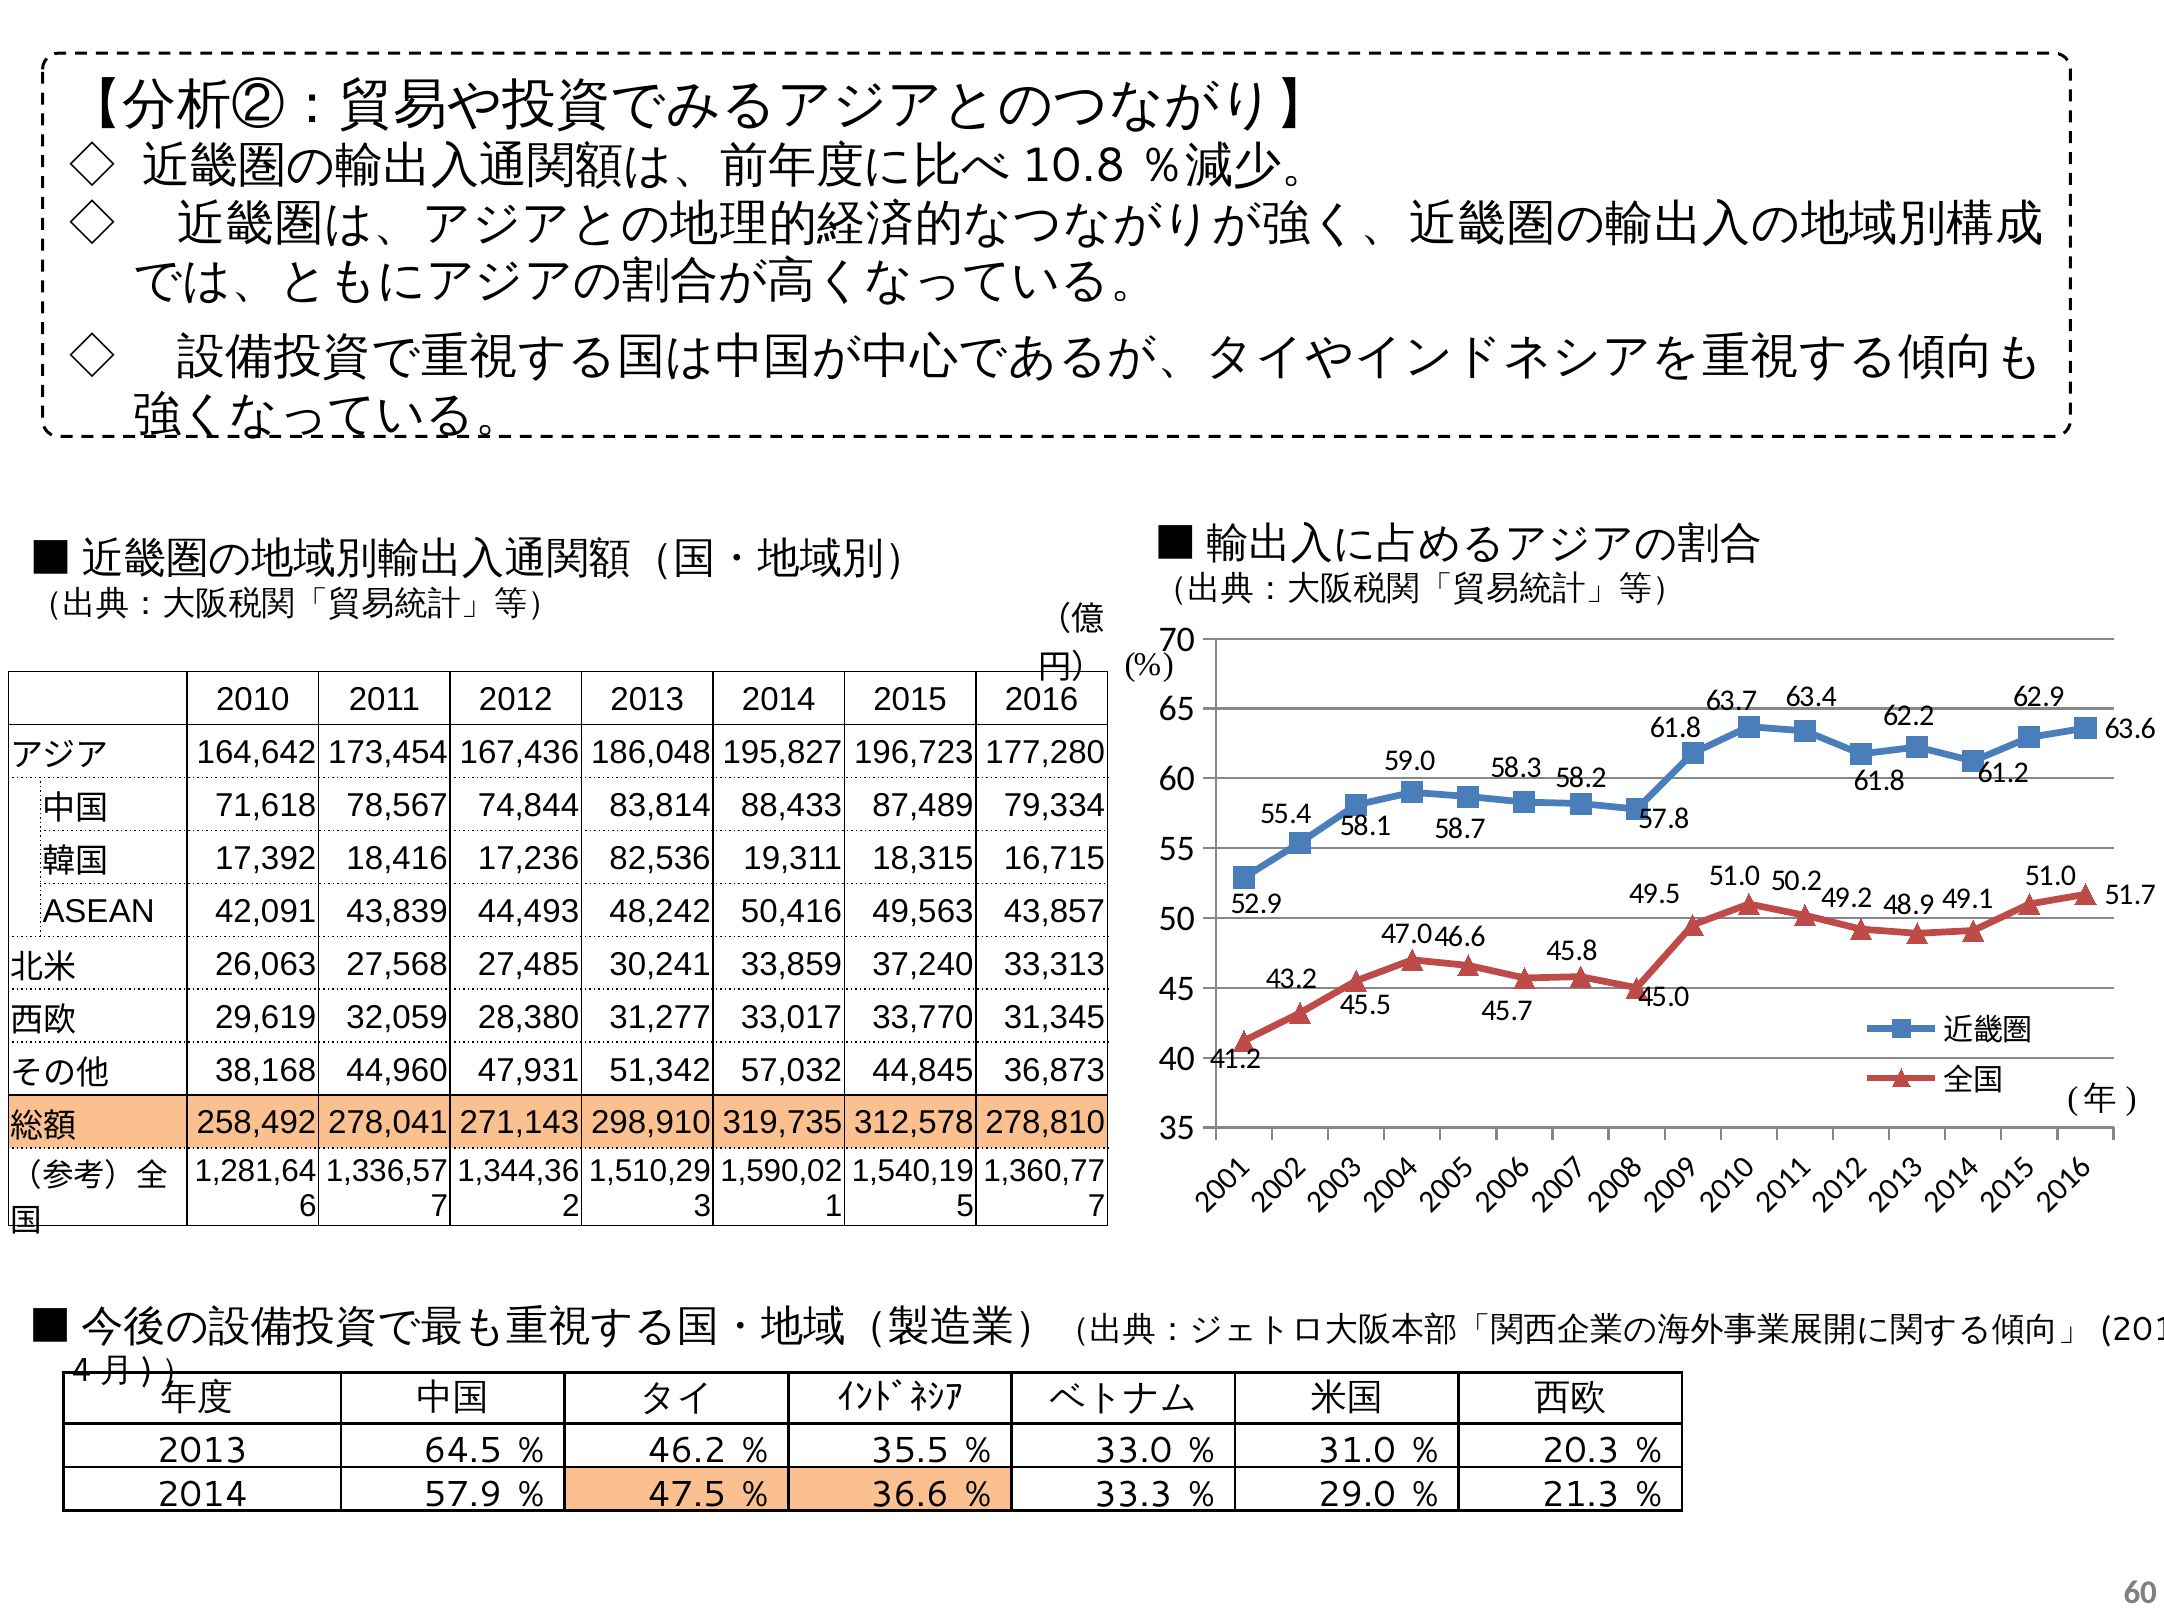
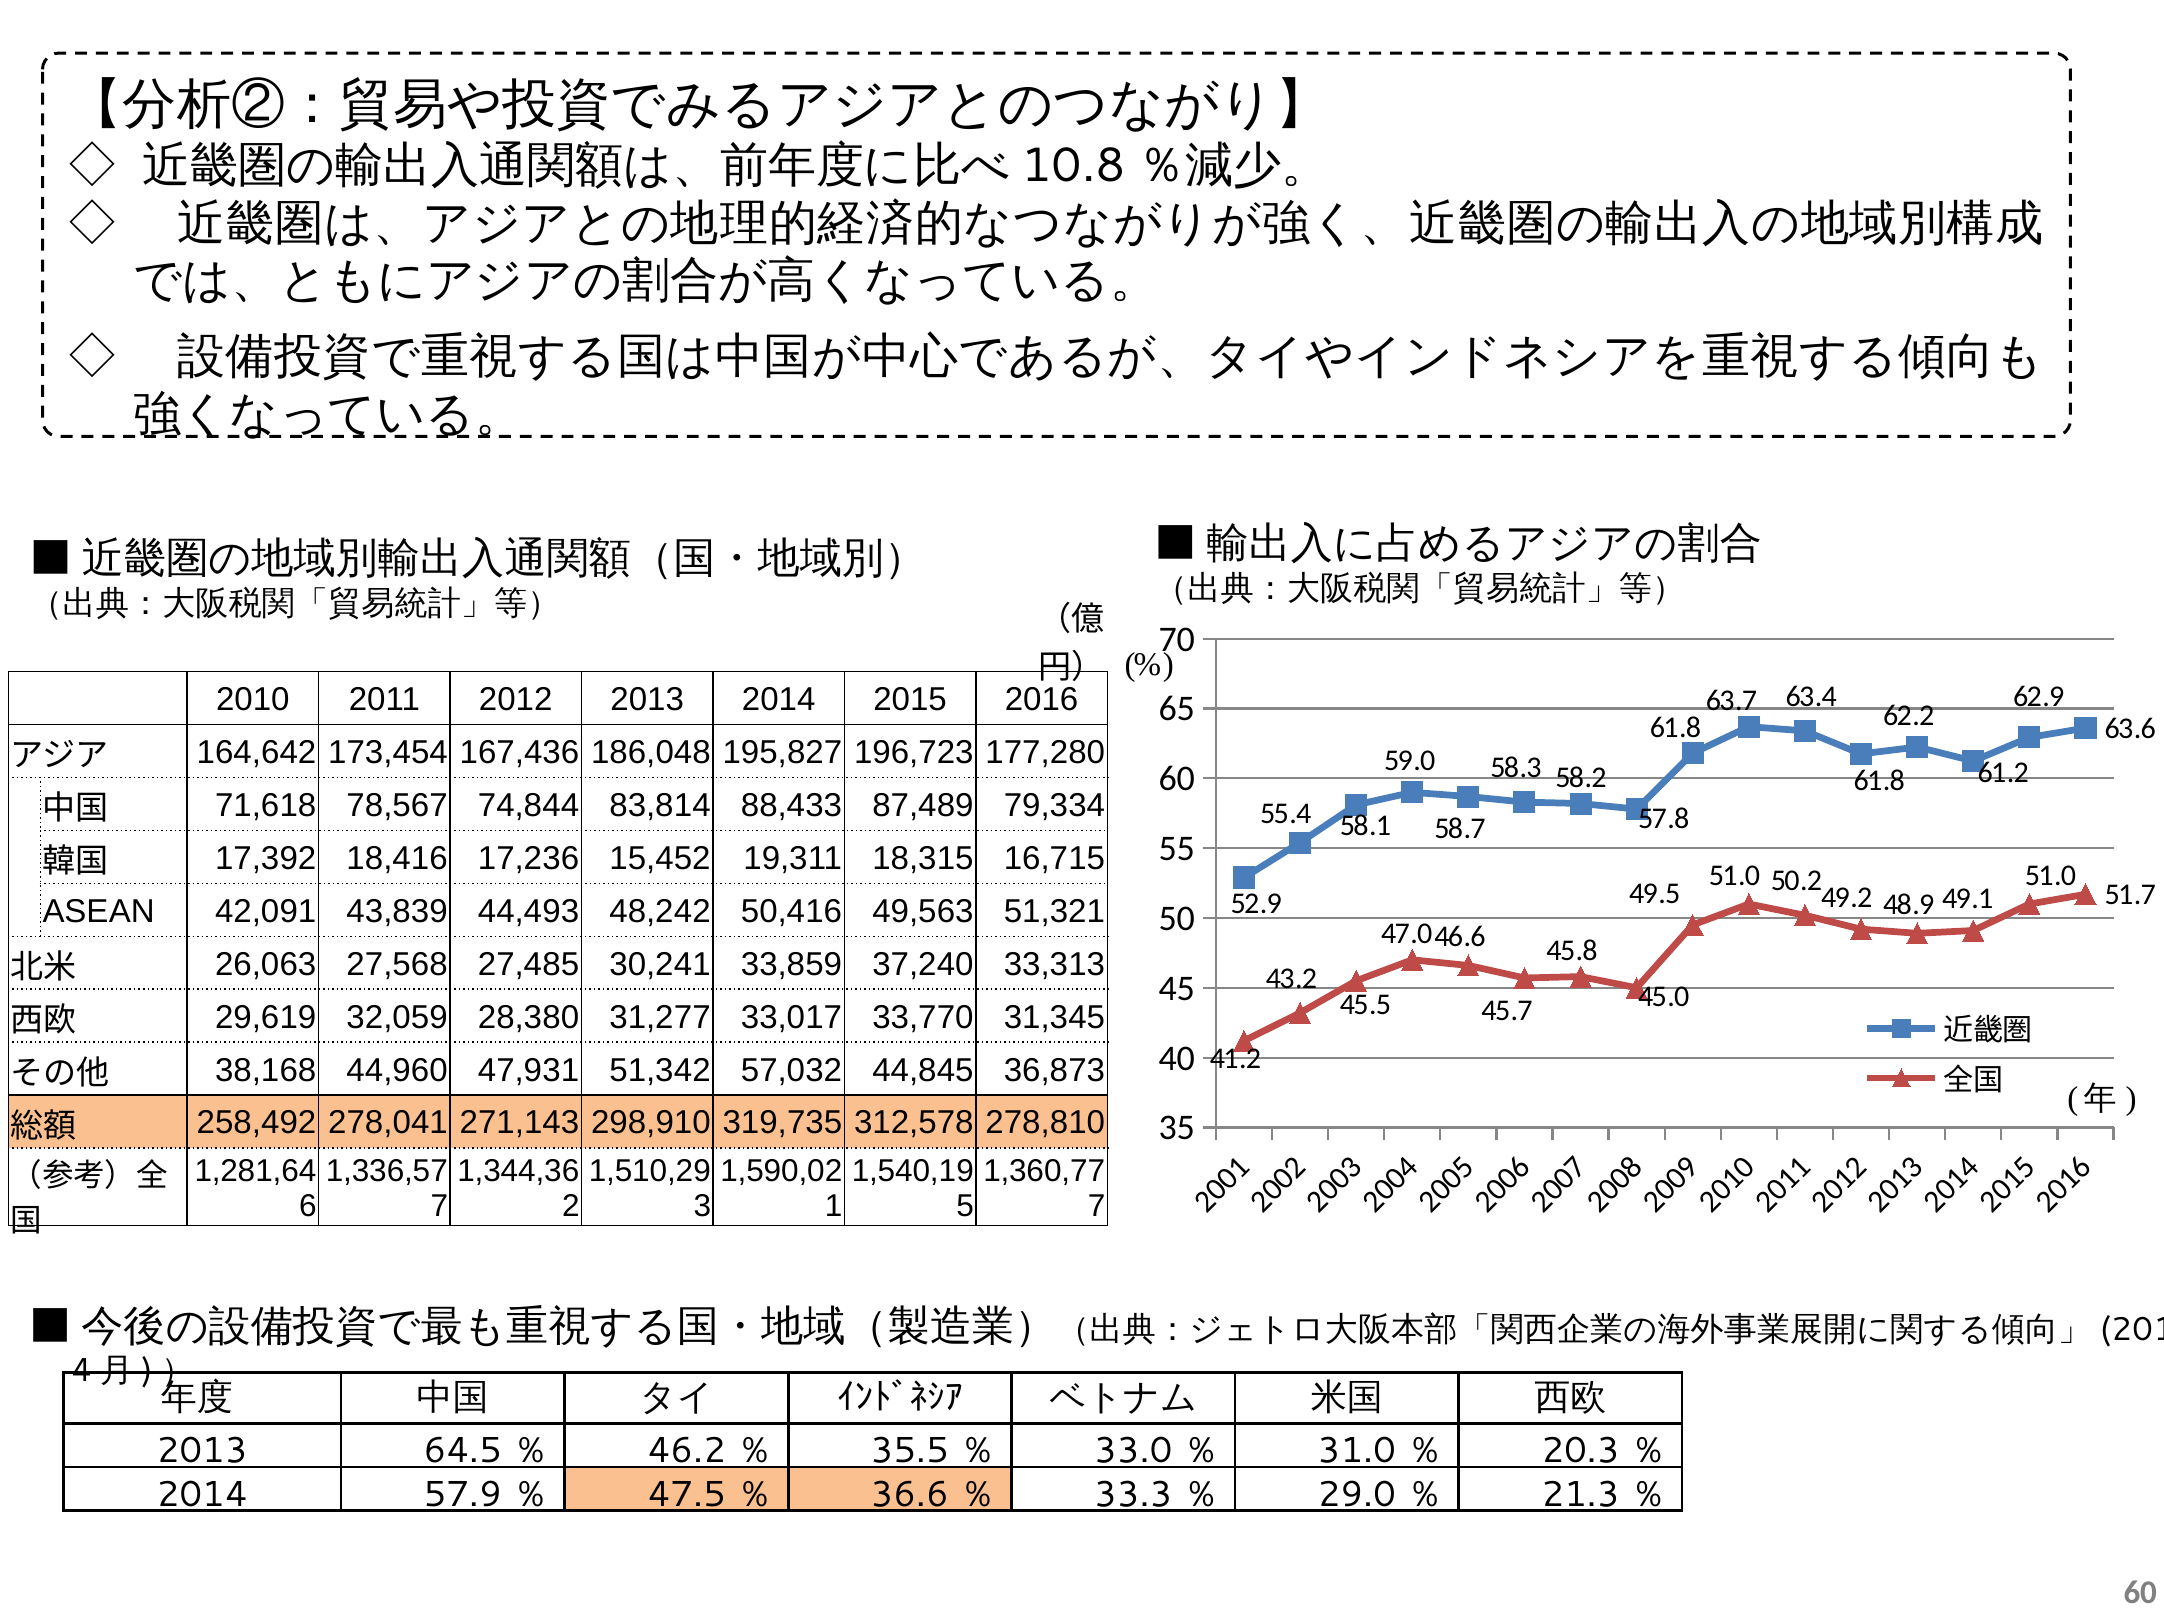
82,536: 82,536 -> 15,452 (660, 859)
43,857: 43,857 -> 51,321 (1054, 911)
